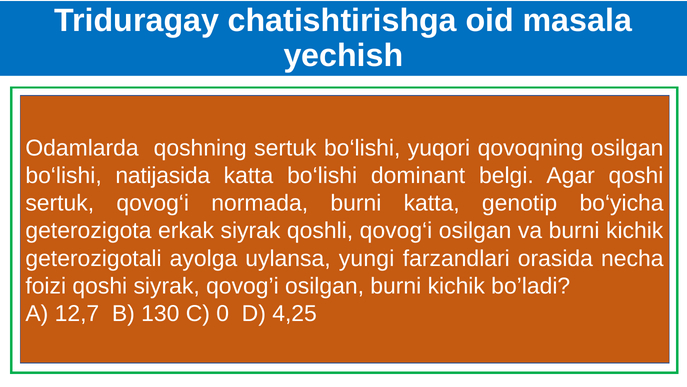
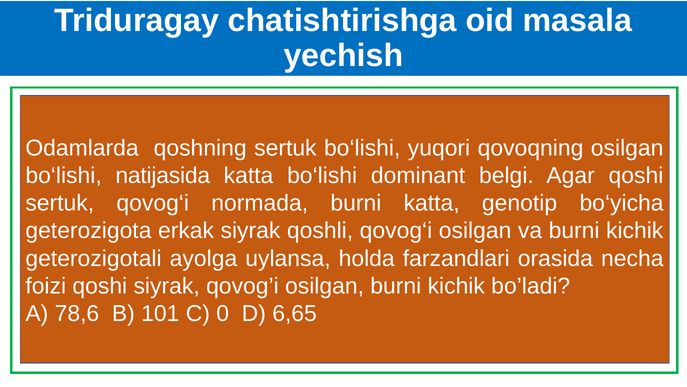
yungi: yungi -> holda (367, 258)
12,7: 12,7 -> 78,6 (77, 313)
130: 130 -> 101 (160, 313)
4,25: 4,25 -> 6,65 (295, 313)
